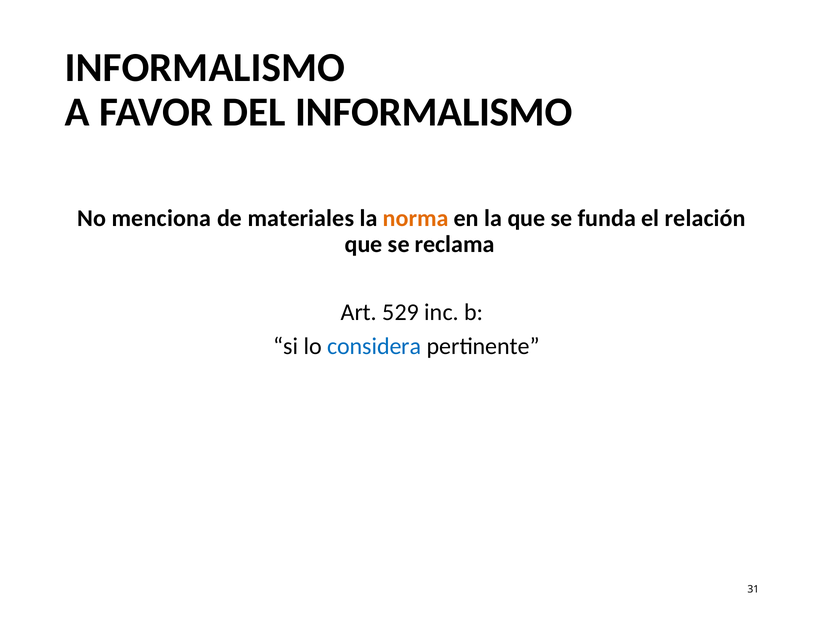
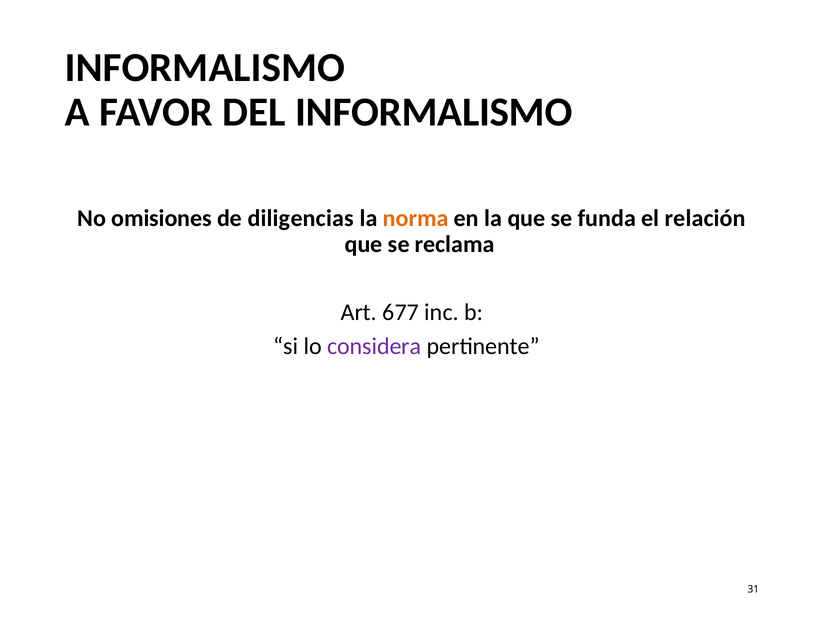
menciona: menciona -> omisiones (162, 218)
materiales: materiales -> diligencias (301, 218)
529: 529 -> 677 (401, 312)
considera colour: blue -> purple (374, 346)
